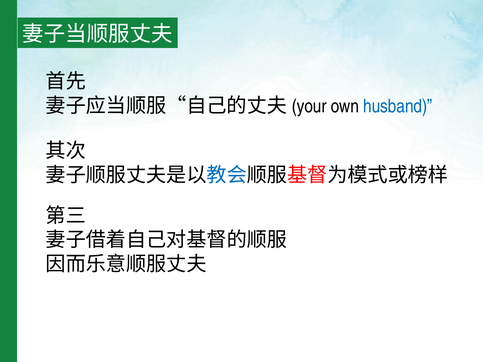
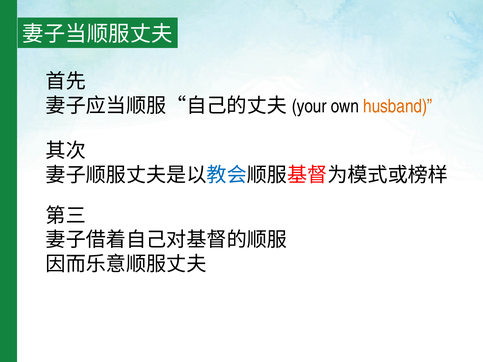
husband colour: blue -> orange (398, 106)
